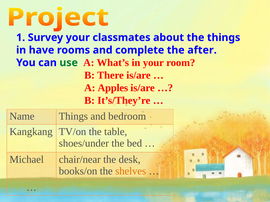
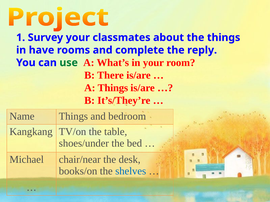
after: after -> reply (202, 50)
A Apples: Apples -> Things (113, 88)
shelves colour: orange -> blue (131, 171)
